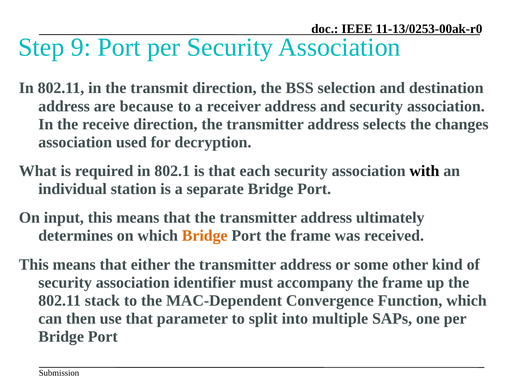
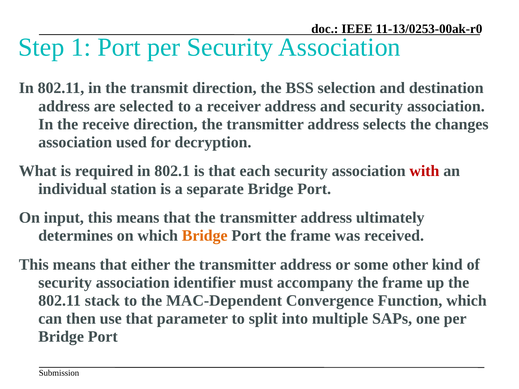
9: 9 -> 1 (81, 47)
because: because -> selected (147, 106)
with colour: black -> red (424, 171)
